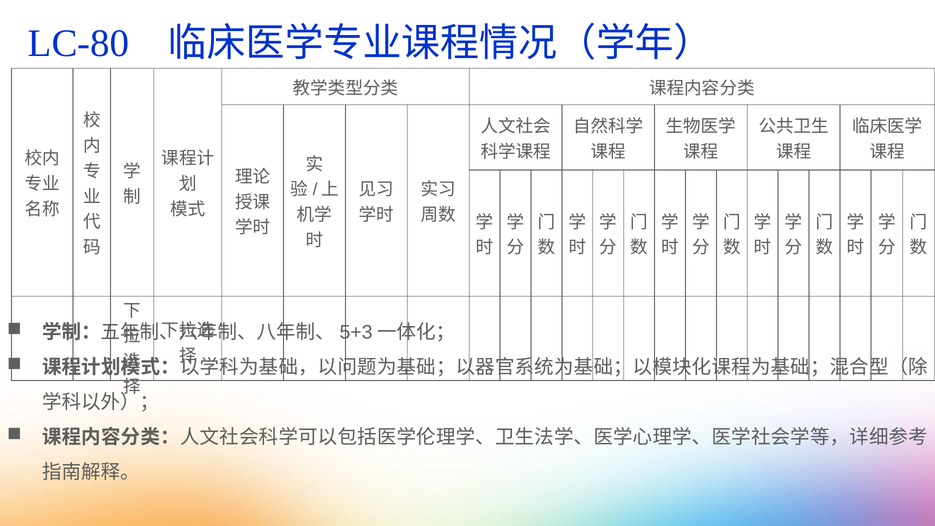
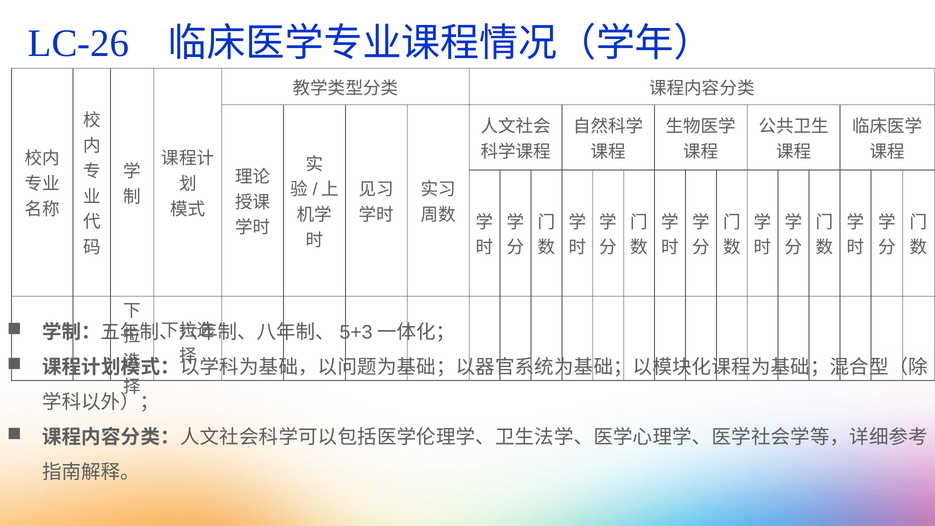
LC-80: LC-80 -> LC-26 (79, 43)
